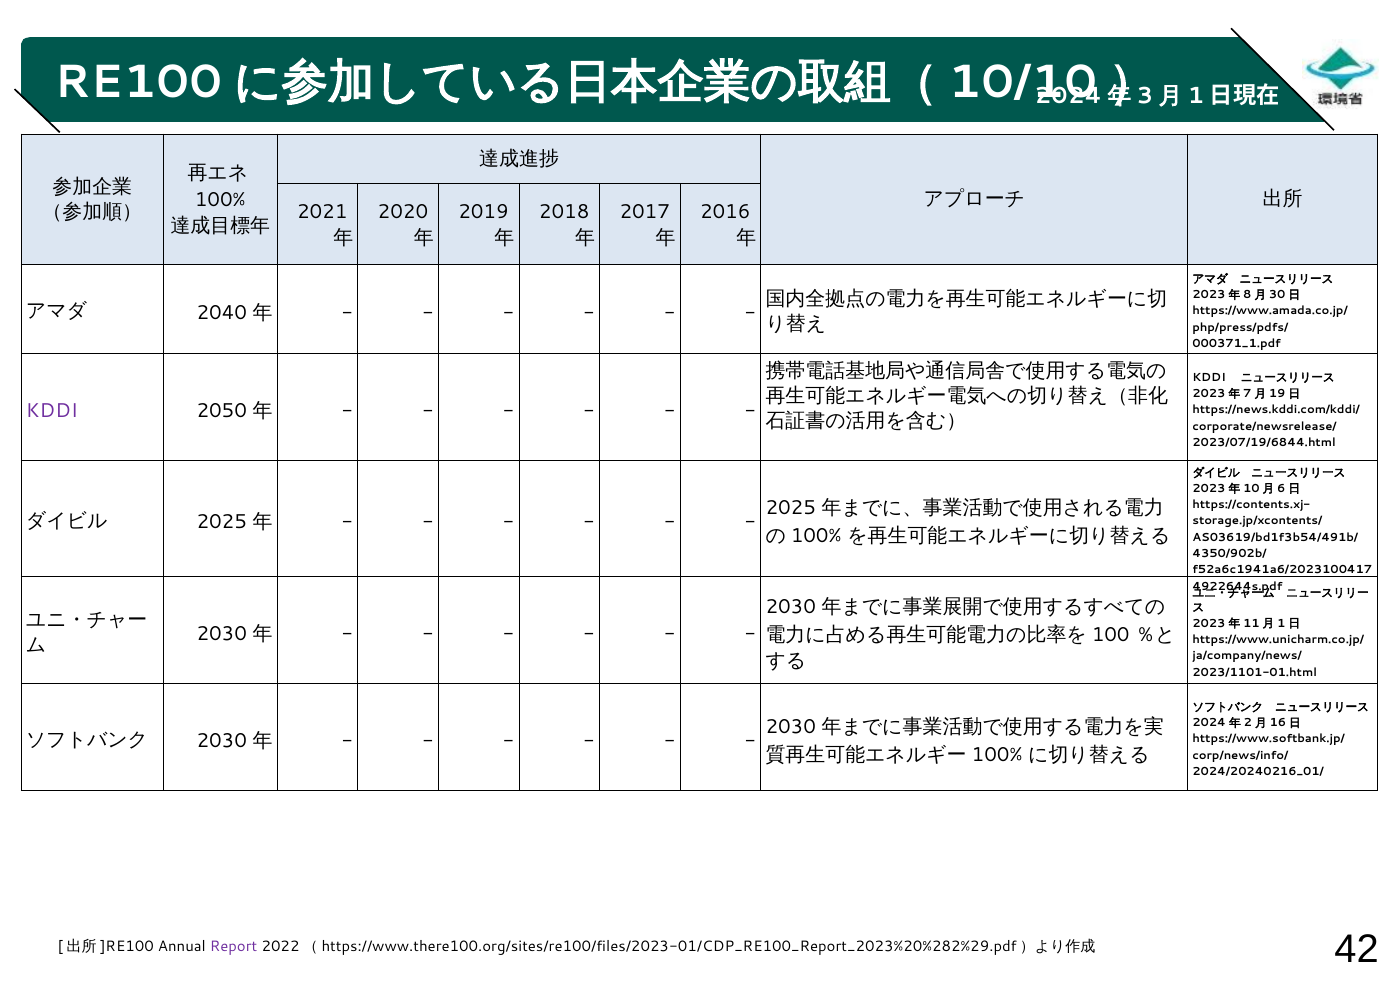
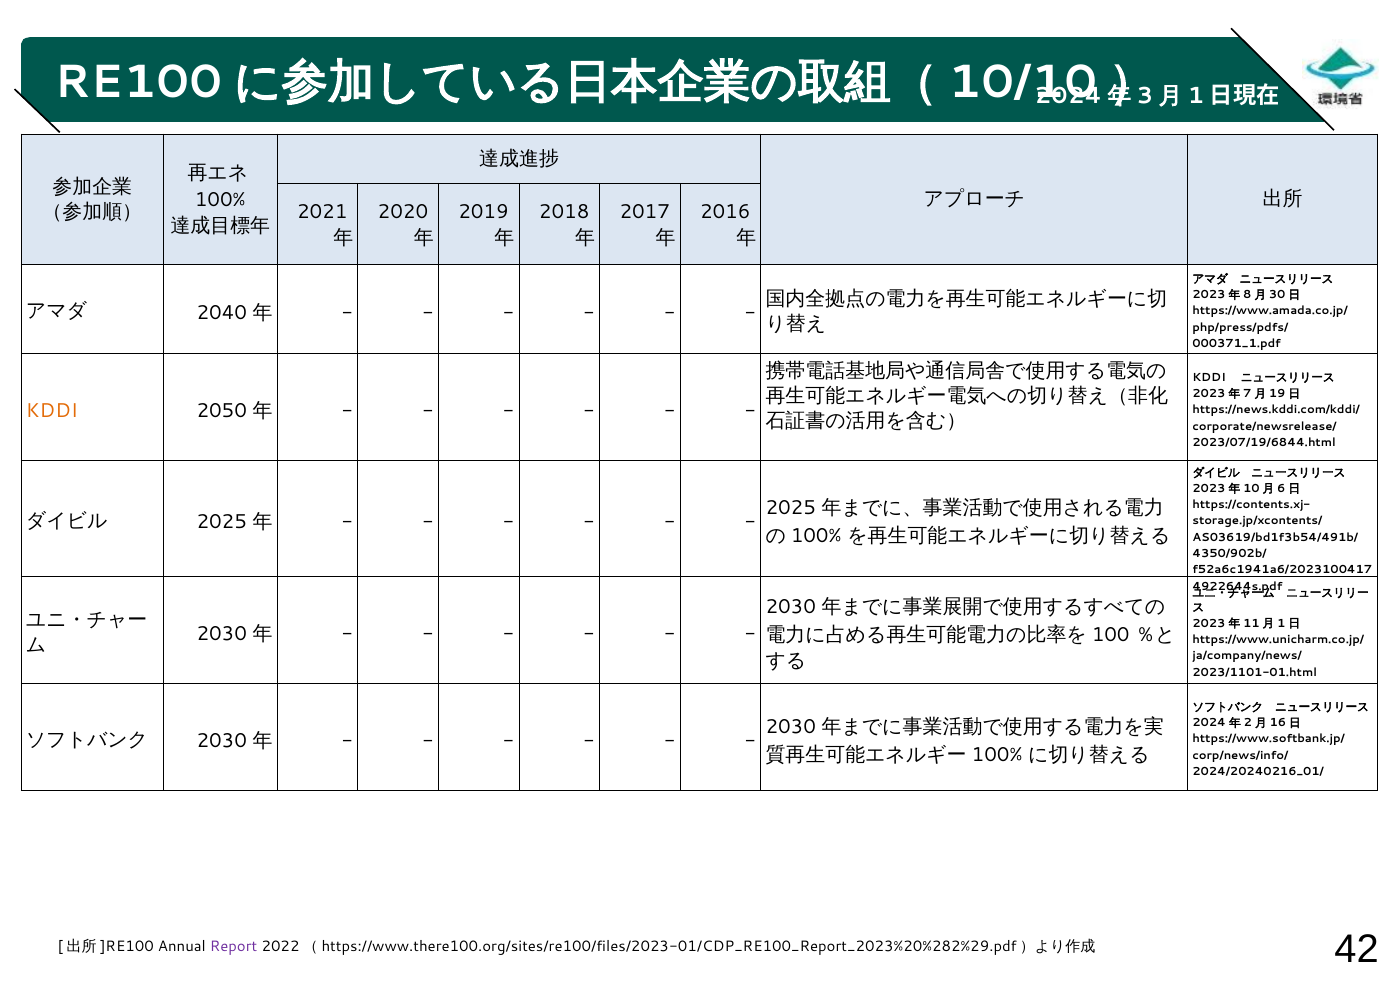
KDDI colour: purple -> orange (52, 411)
